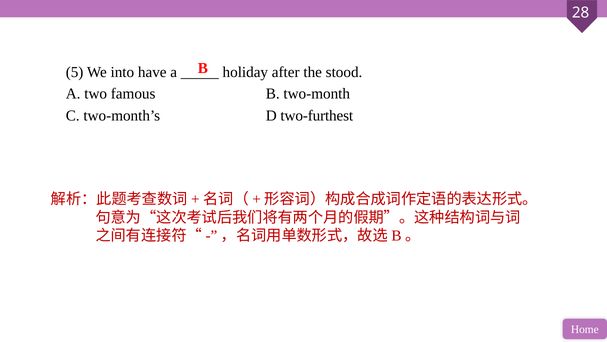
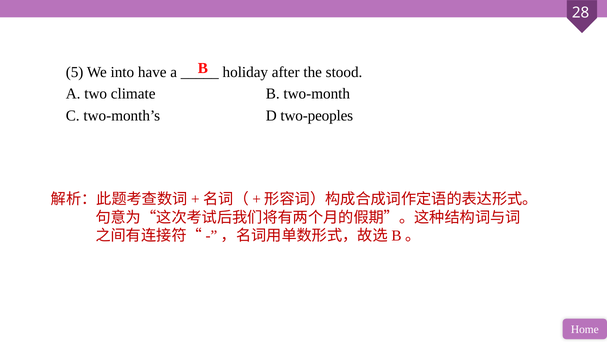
famous: famous -> climate (133, 94)
two-furthest: two-furthest -> two-peoples (317, 116)
